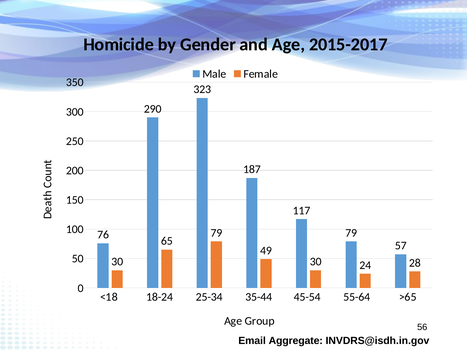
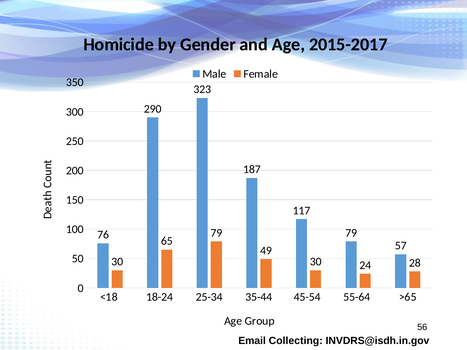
Aggregate: Aggregate -> Collecting (296, 341)
